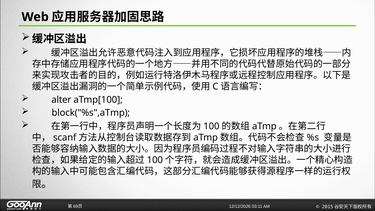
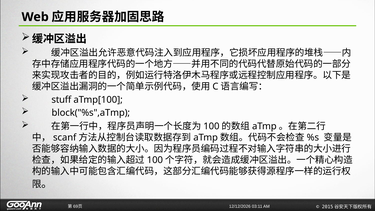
alter: alter -> stuff (61, 100)
